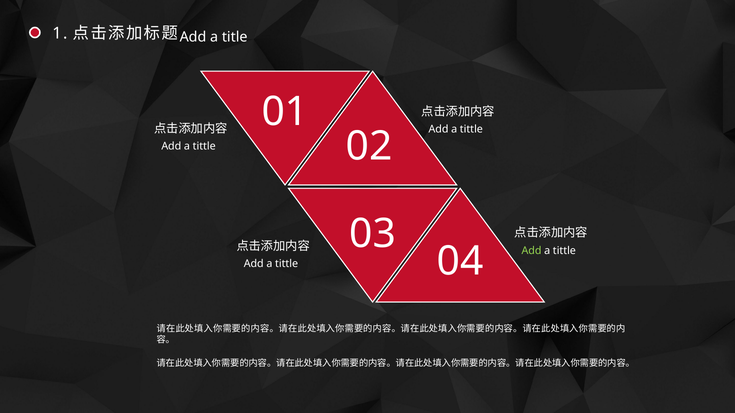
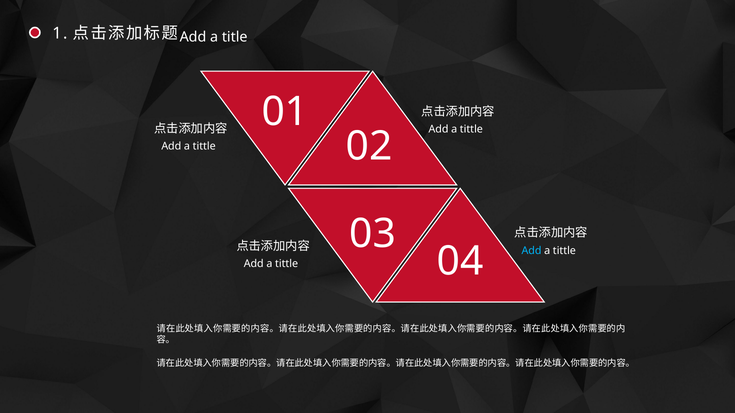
Add colour: light green -> light blue (532, 251)
